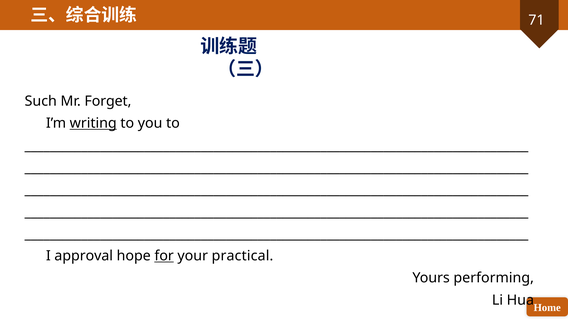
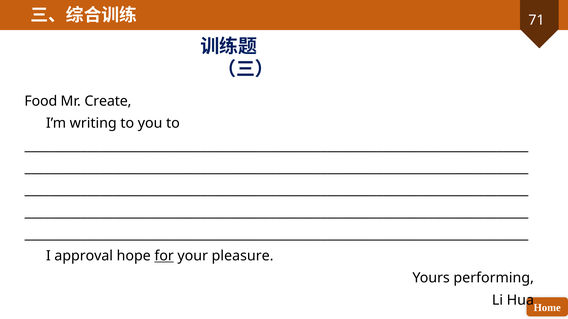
Such: Such -> Food (41, 101)
Forget: Forget -> Create (108, 101)
writing underline: present -> none (93, 123)
practical: practical -> pleasure (243, 256)
